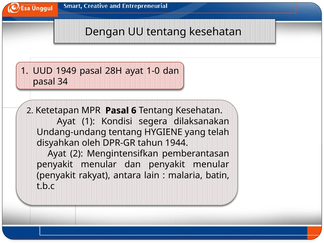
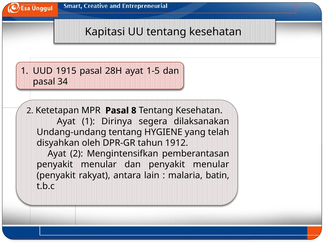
Dengan: Dengan -> Kapitasi (105, 32)
1949: 1949 -> 1915 (66, 71)
1-0: 1-0 -> 1-5 (153, 71)
6: 6 -> 8 (134, 111)
Kondisi: Kondisi -> Dirinya (117, 121)
1944: 1944 -> 1912 (177, 143)
